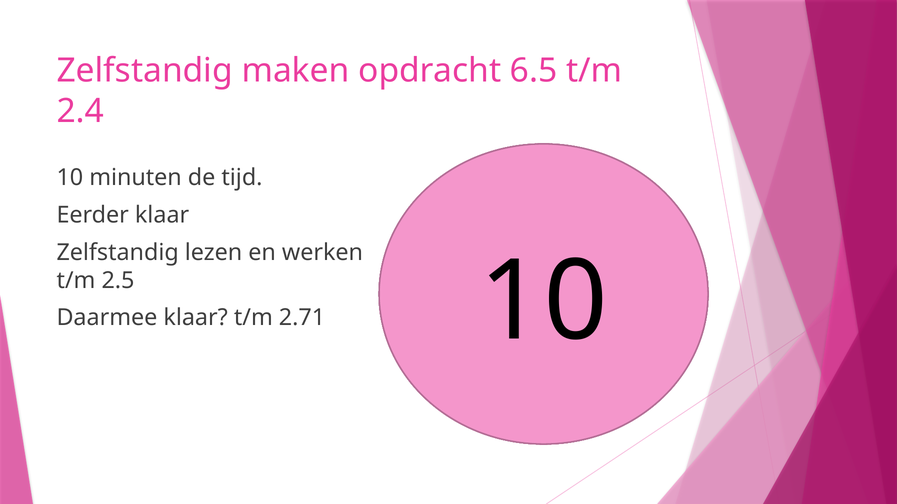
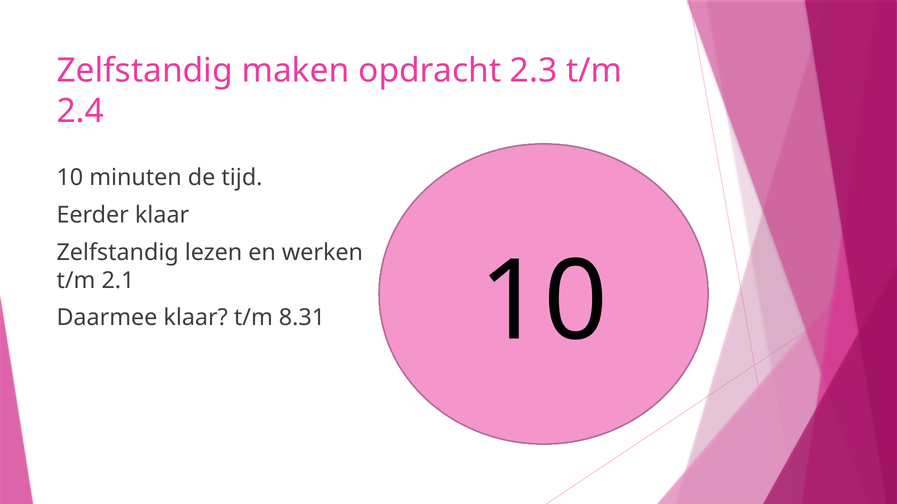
6.5: 6.5 -> 2.3 (534, 71)
2.5: 2.5 -> 2.1 (118, 281)
2.71: 2.71 -> 8.31 (302, 318)
